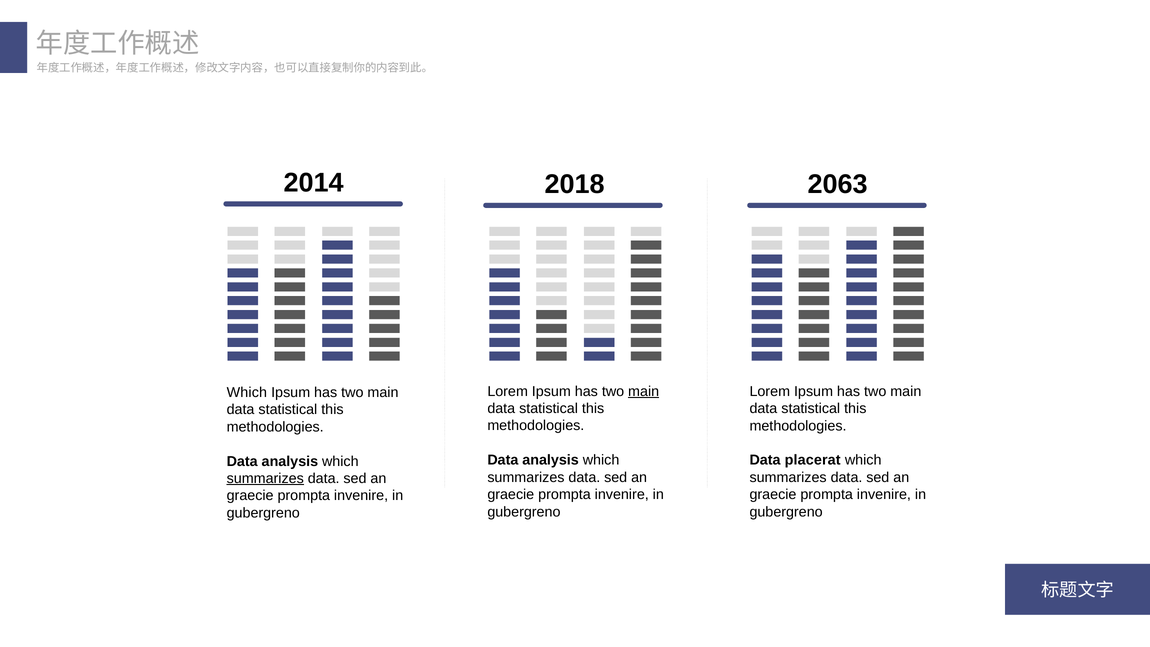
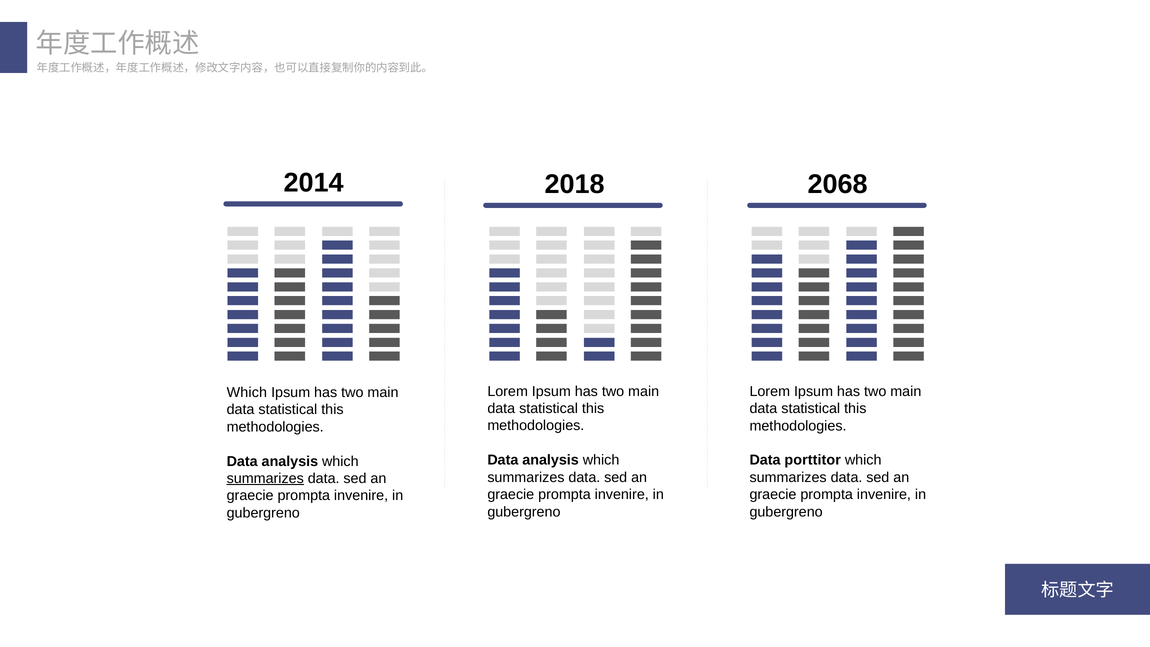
2063: 2063 -> 2068 (838, 184)
main underline: present -> none (644, 391)
placerat: placerat -> porttitor (813, 460)
